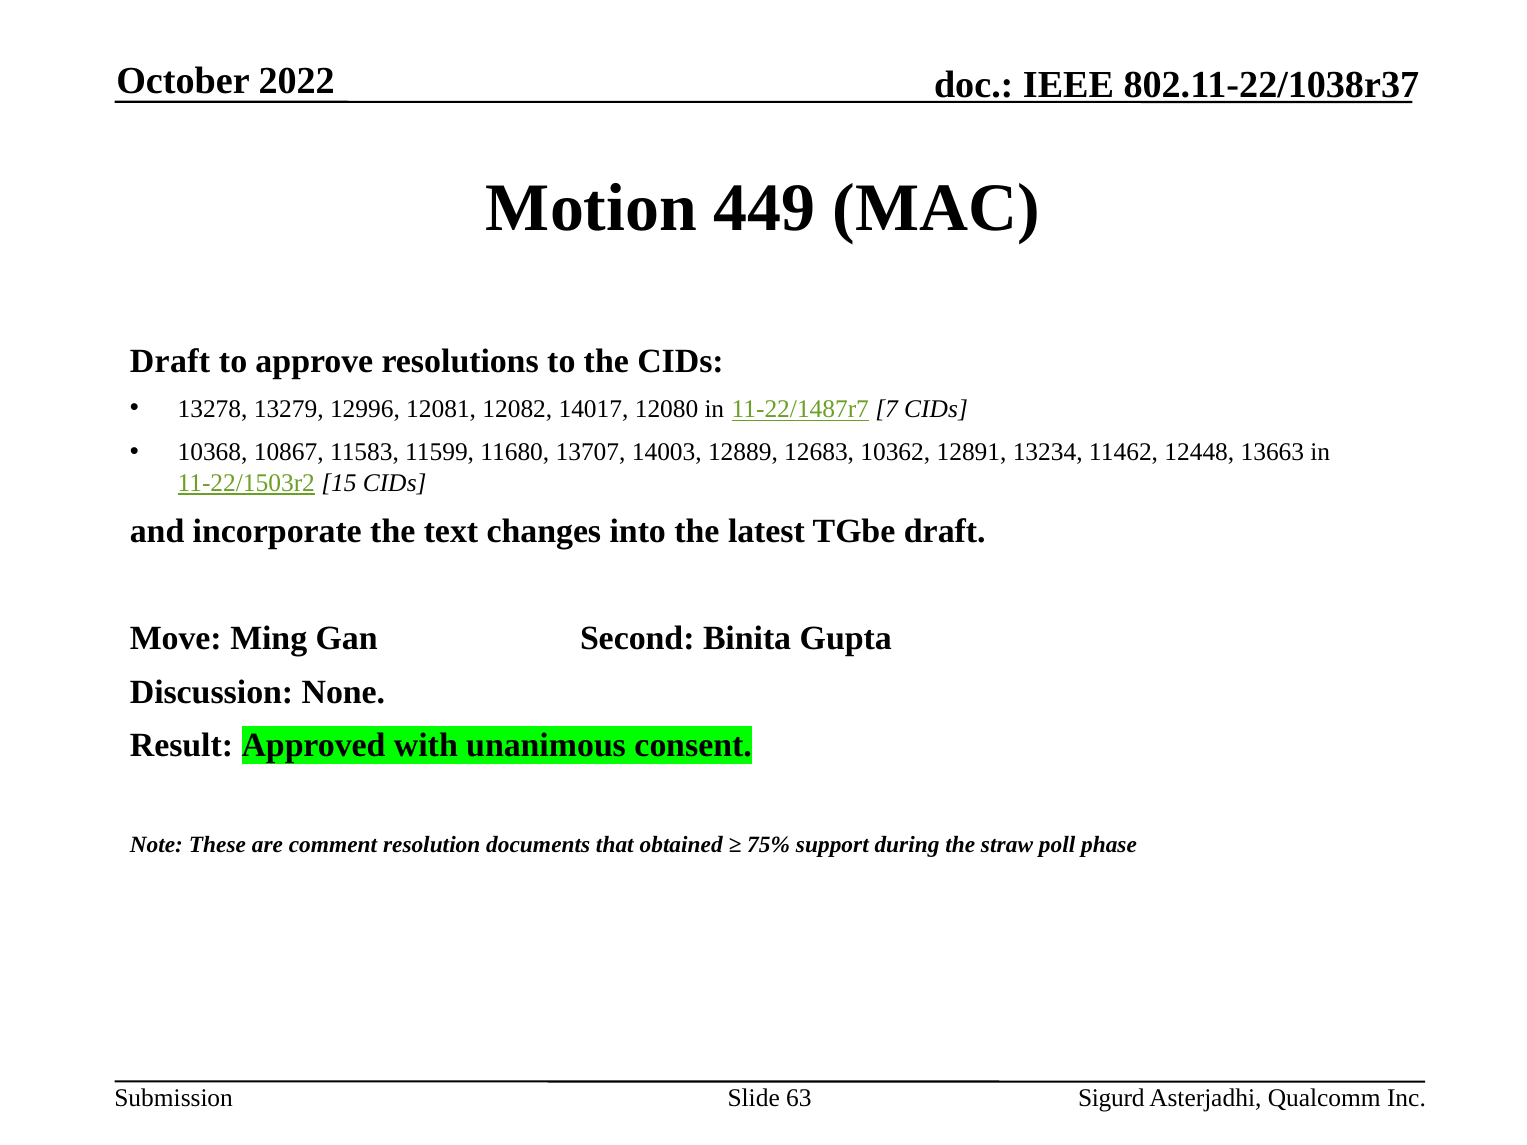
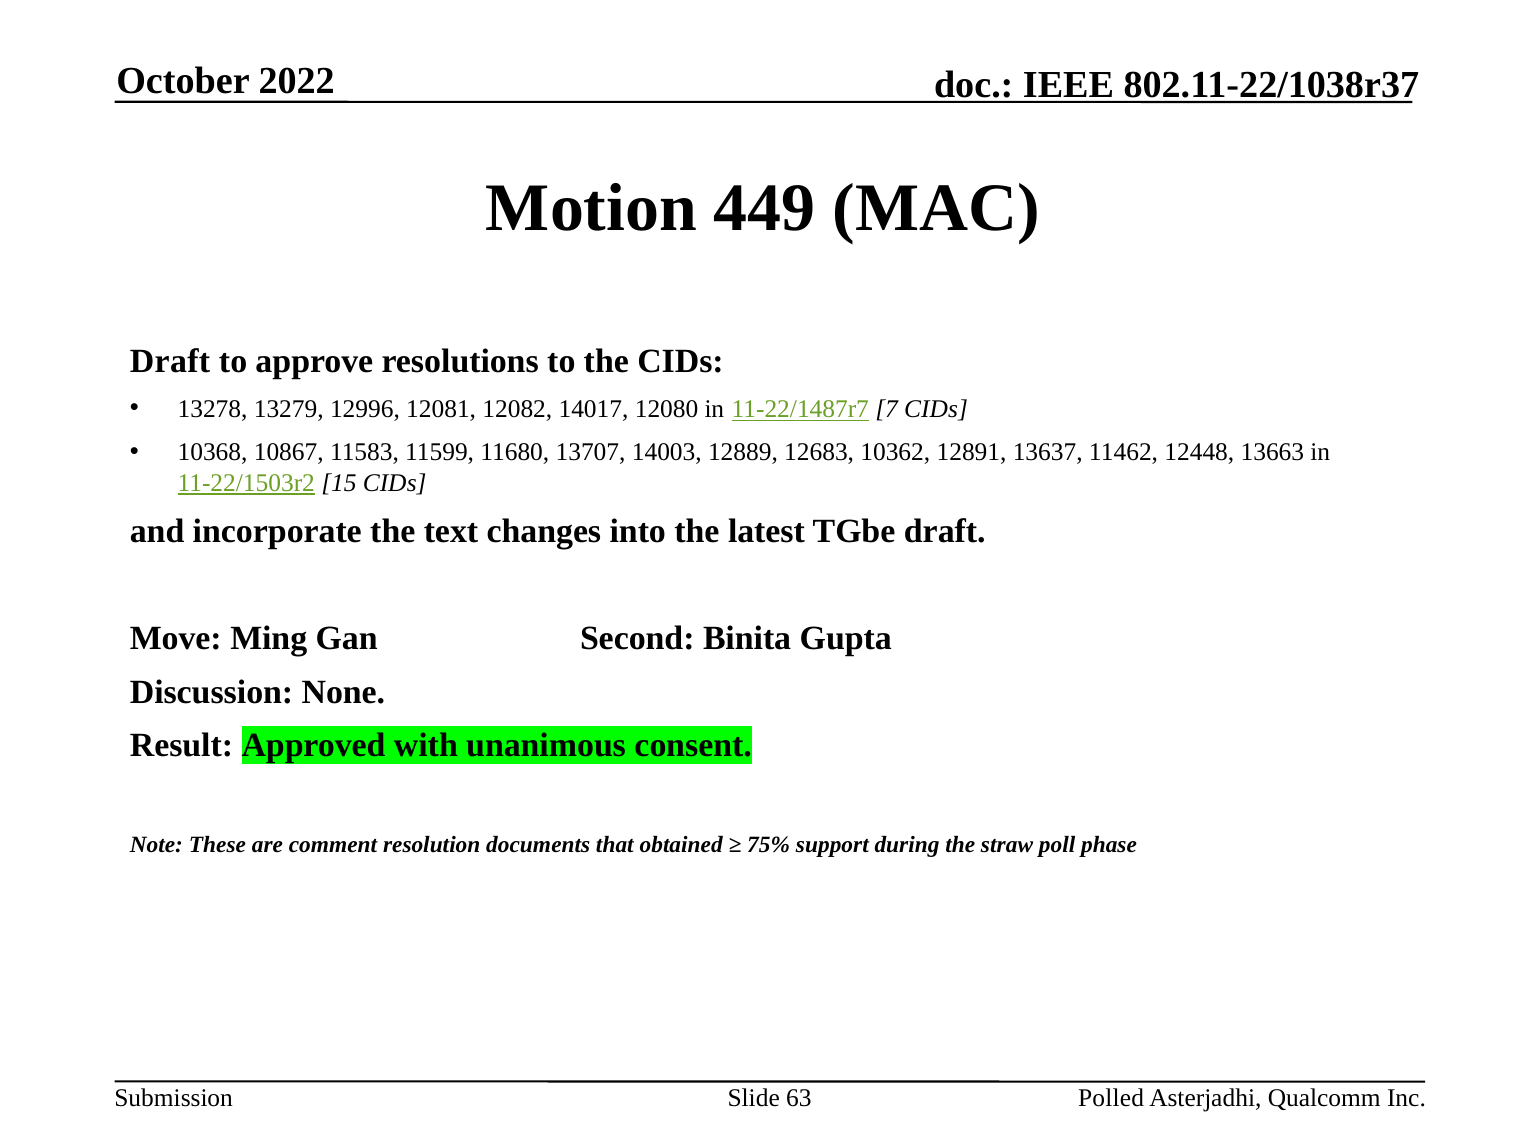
13234: 13234 -> 13637 (1048, 452)
Sigurd: Sigurd -> Polled (1111, 1098)
